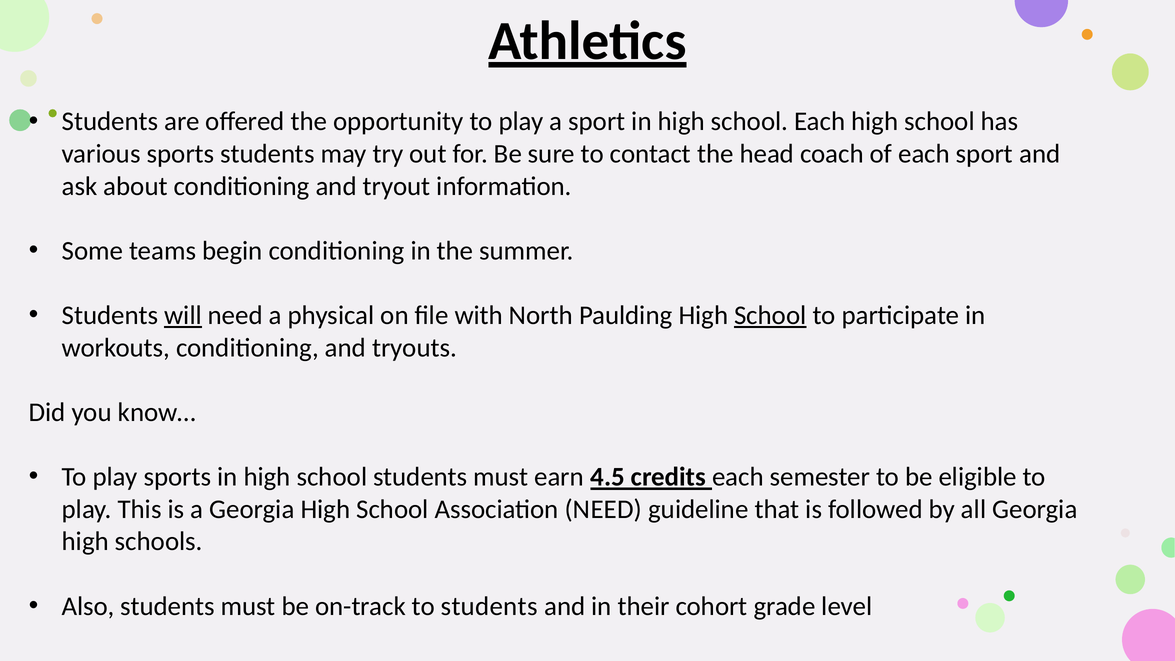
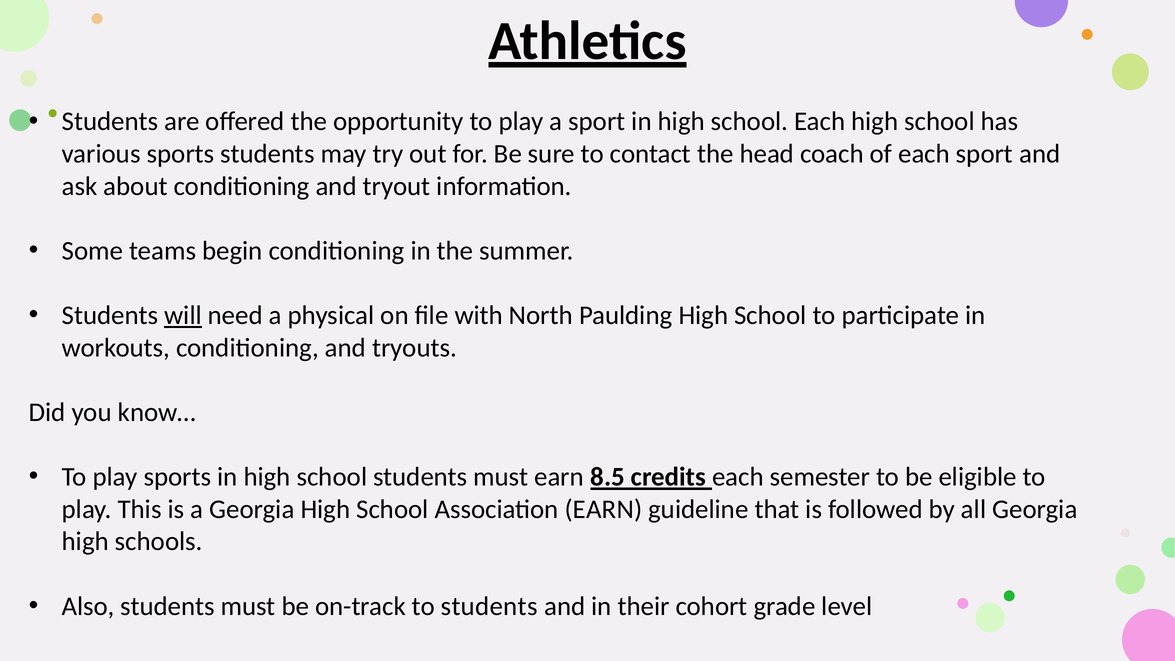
School underline: present -> none (770, 315)
4.5: 4.5 -> 8.5 (608, 477)
Association NEED: NEED -> EARN (603, 509)
